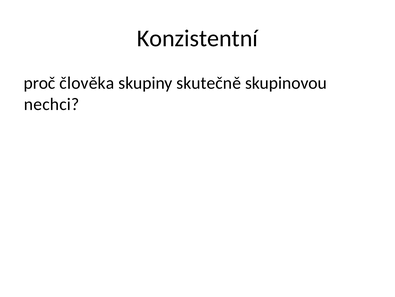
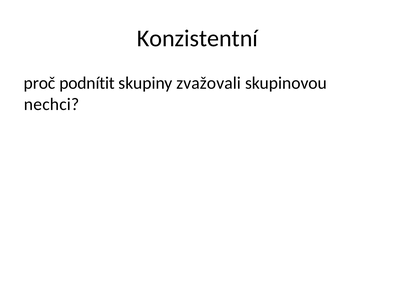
člověka: člověka -> podnítit (87, 83)
skutečně: skutečně -> zvažovali (209, 83)
